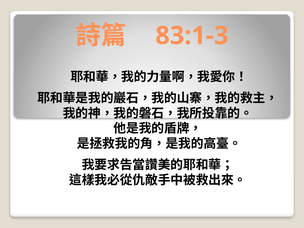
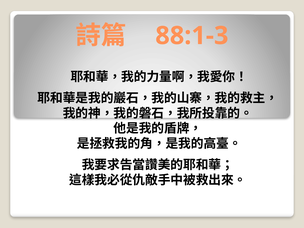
83:1-3: 83:1-3 -> 88:1-3 (192, 36)
